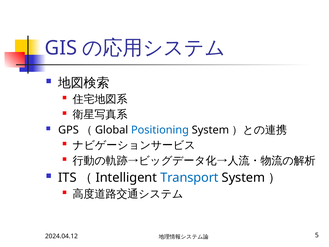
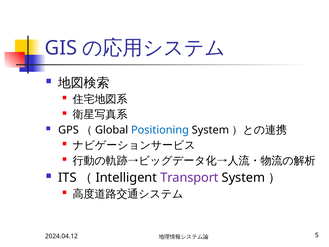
Transport colour: blue -> purple (189, 177)
